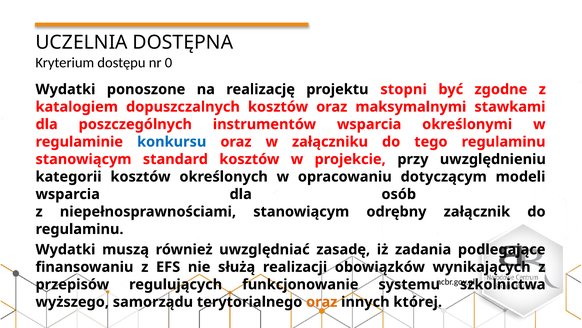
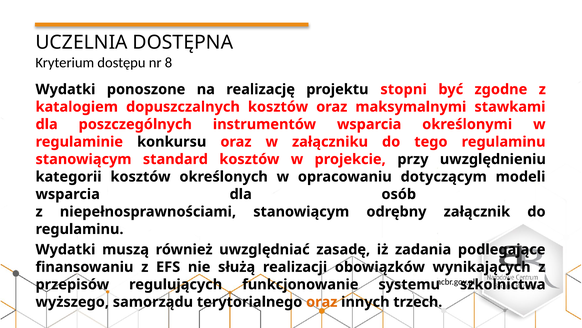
0: 0 -> 8 (168, 63)
konkursu colour: blue -> black (172, 142)
której: której -> trzech (418, 302)
